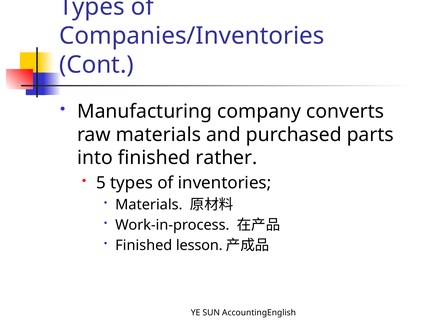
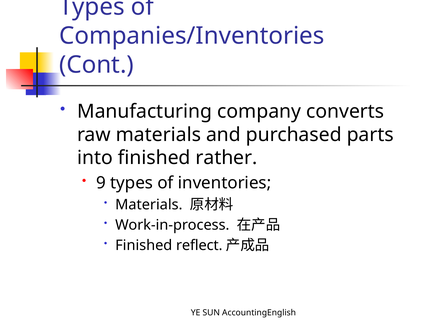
5: 5 -> 9 (101, 183)
lesson: lesson -> reflect (199, 245)
